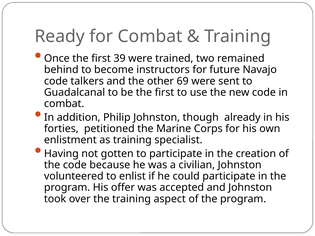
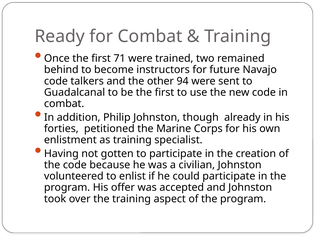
39: 39 -> 71 (120, 58)
69: 69 -> 94 (183, 81)
